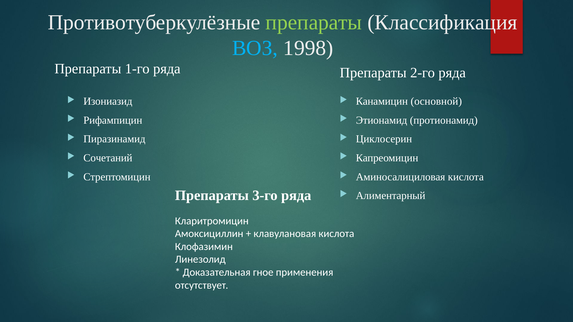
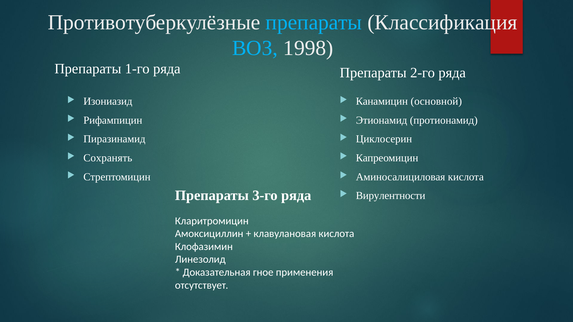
препараты colour: light green -> light blue (314, 22)
Сочетаний: Сочетаний -> Сохранять (108, 158)
Алиментарный: Алиментарный -> Вирулентности (391, 196)
